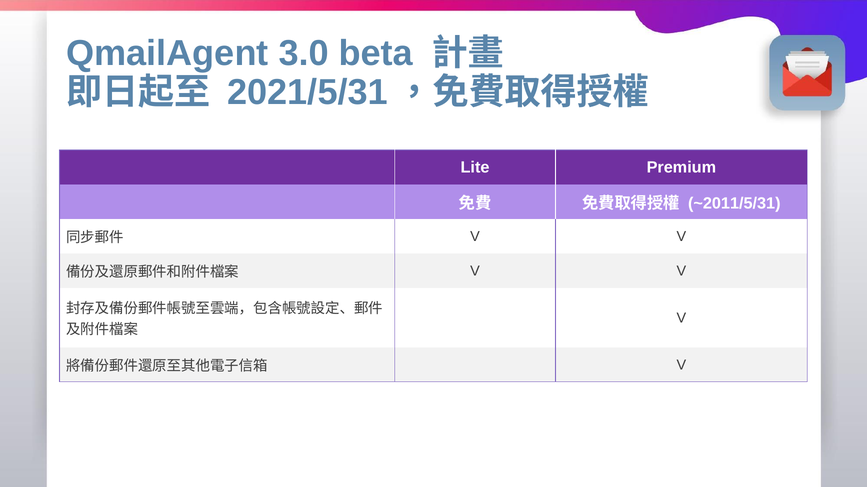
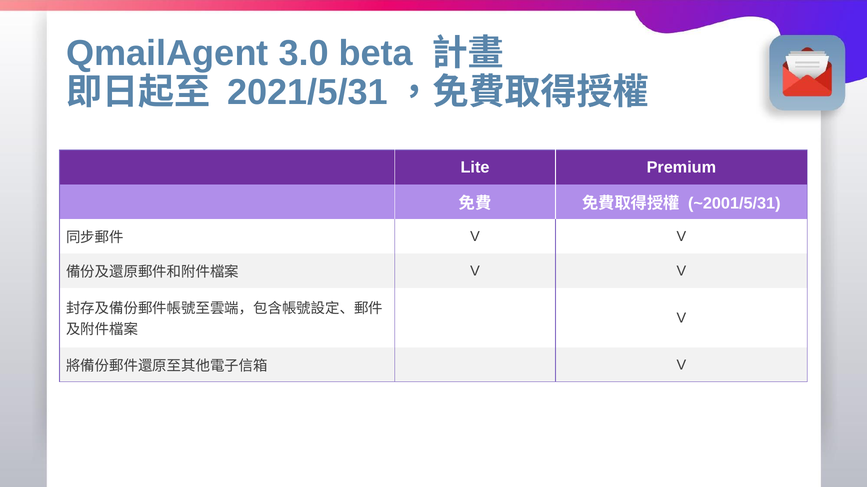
~2011/5/31: ~2011/5/31 -> ~2001/5/31 (734, 204)
